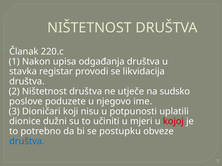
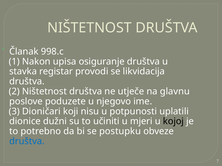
220.c: 220.c -> 998.c (52, 52)
odgađanja: odgađanja -> osiguranje (102, 62)
sudsko: sudsko -> glavnu (175, 92)
kojoj colour: red -> black (173, 122)
